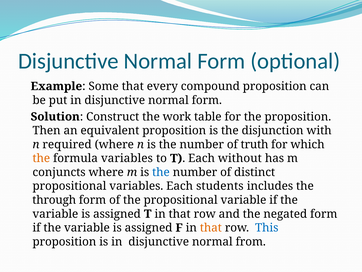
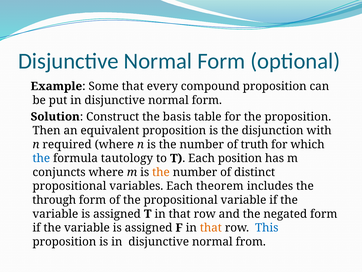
work: work -> basis (177, 116)
the colour: orange -> blue (41, 158)
formula variables: variables -> tautology (127, 158)
without: without -> position (240, 158)
the colour: blue -> orange (161, 172)
students: students -> theorem (220, 186)
